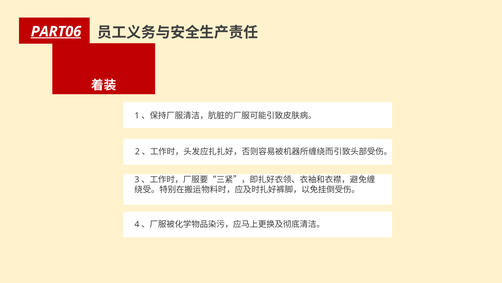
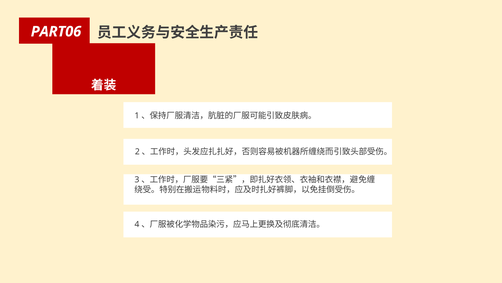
PART06 underline: present -> none (56, 32)
